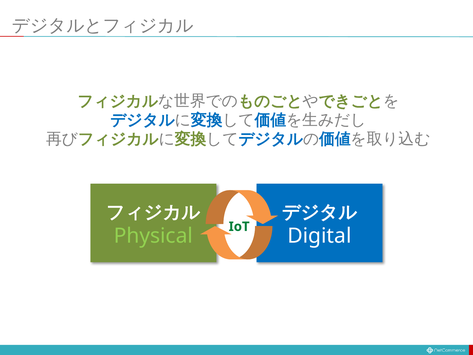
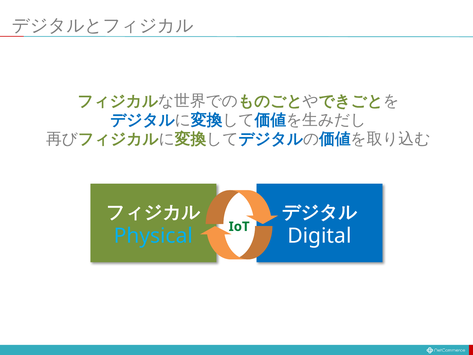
Physical colour: light green -> light blue (153, 236)
